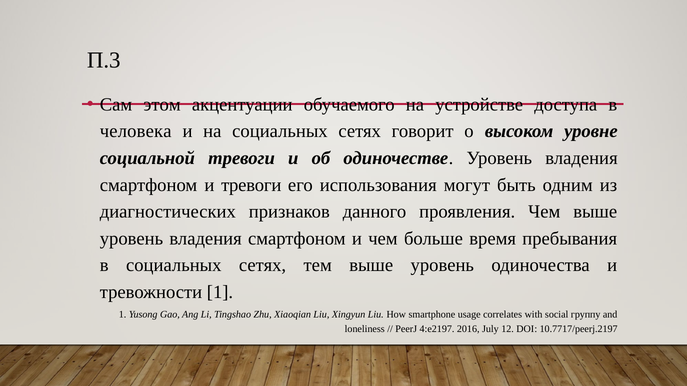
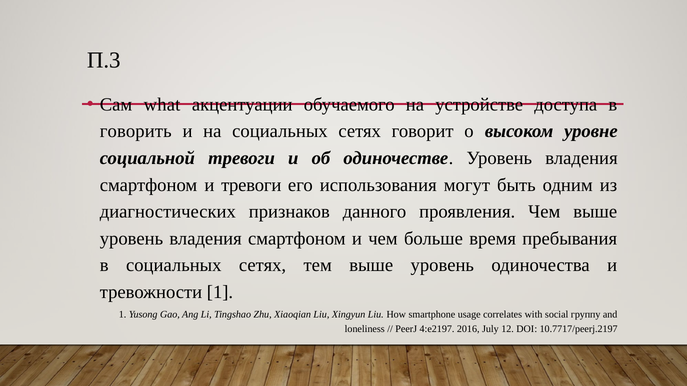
этом: этом -> what (162, 105)
человека: человека -> говорить (136, 131)
